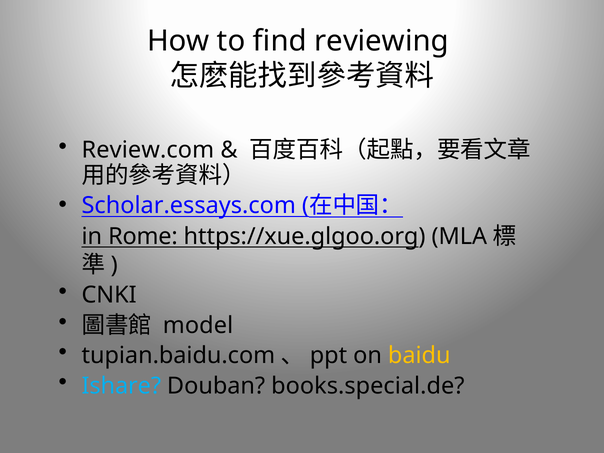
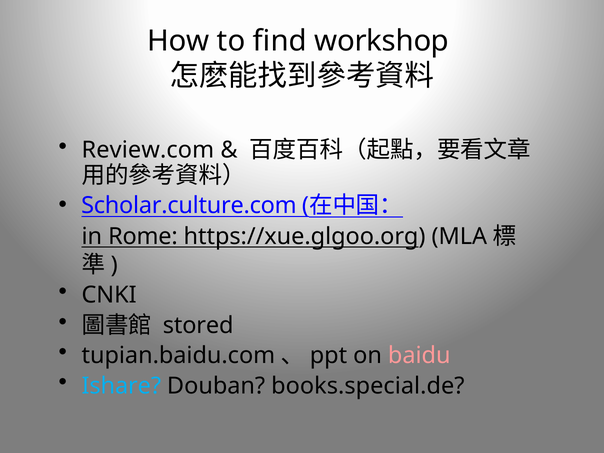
reviewing: reviewing -> workshop (382, 41)
Scholar.essays.com: Scholar.essays.com -> Scholar.culture.com (189, 206)
model: model -> stored (198, 325)
baidu colour: yellow -> pink (419, 356)
